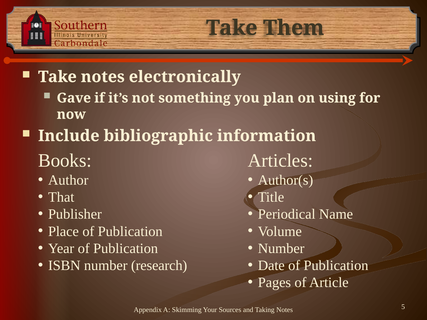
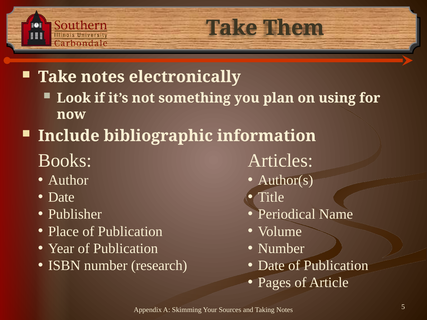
Gave: Gave -> Look (74, 98)
That: That -> Date (61, 197)
